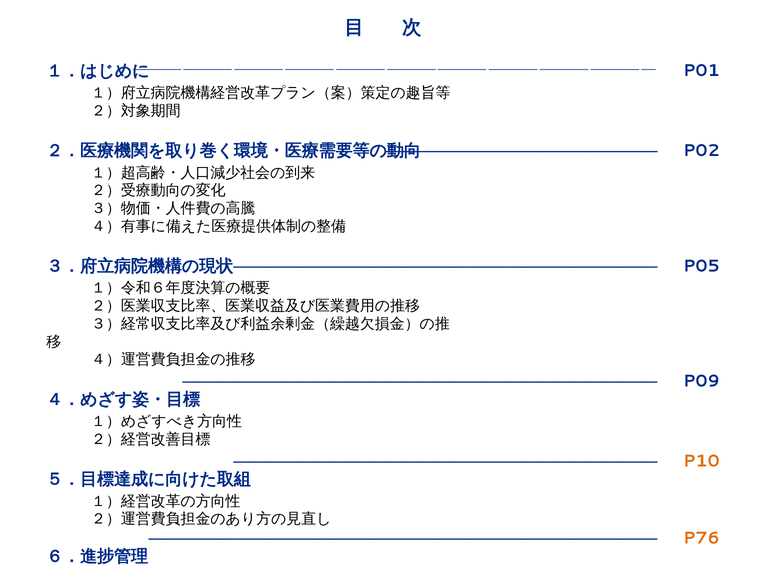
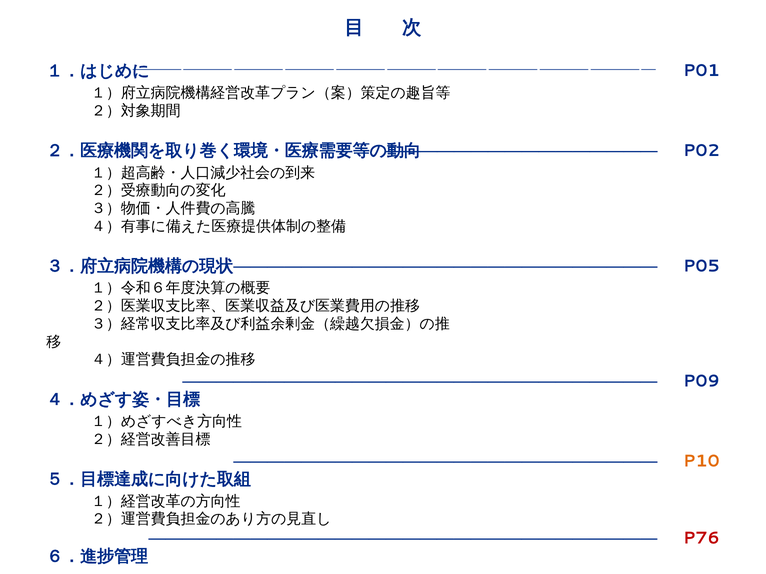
P76 colour: orange -> red (701, 539)
